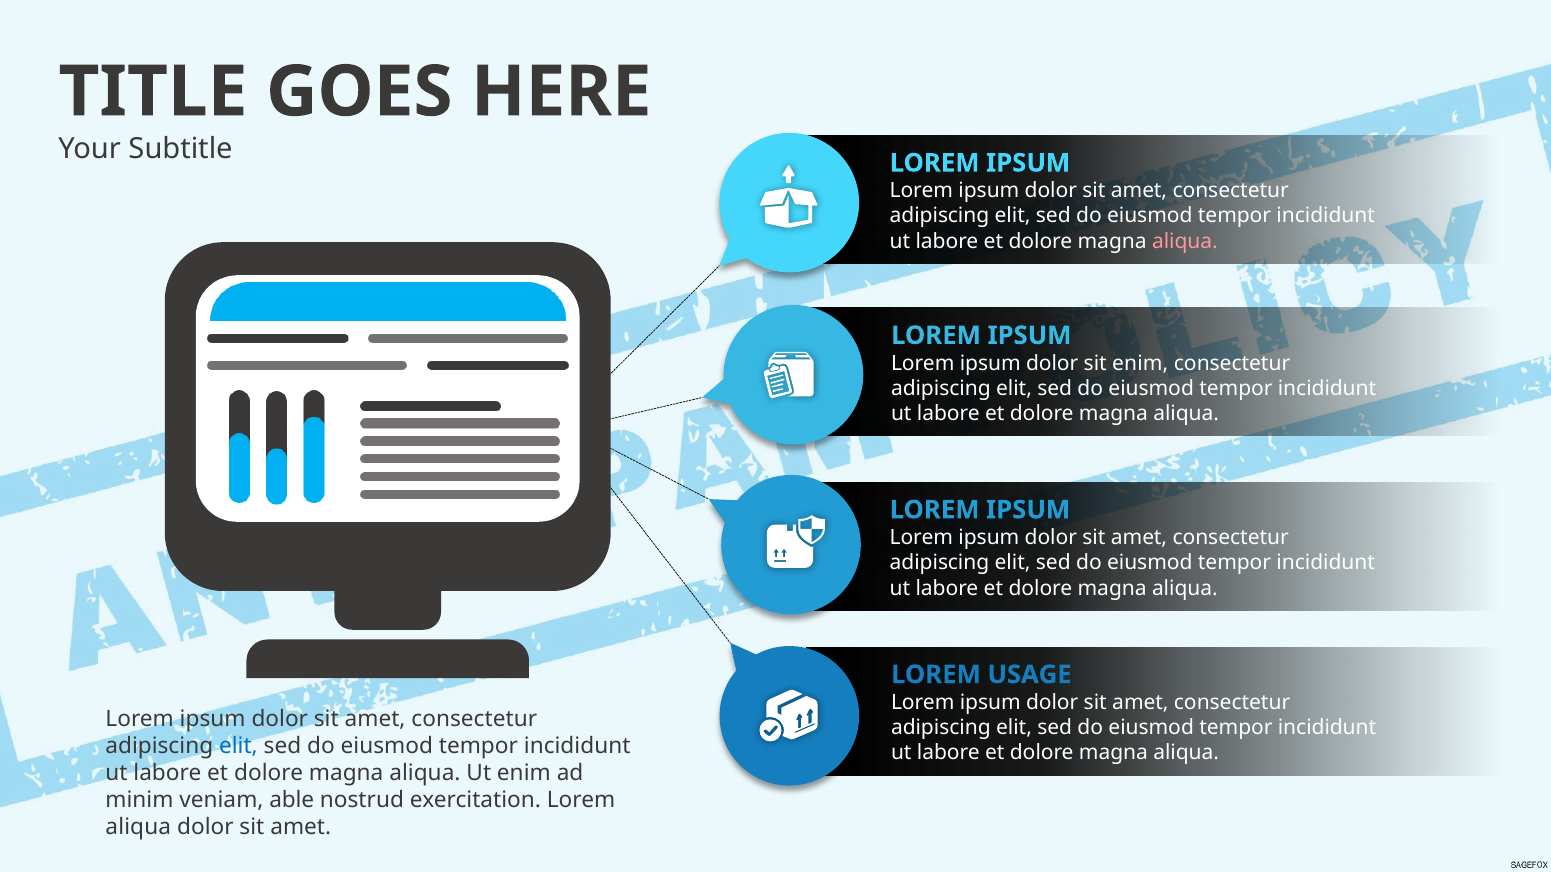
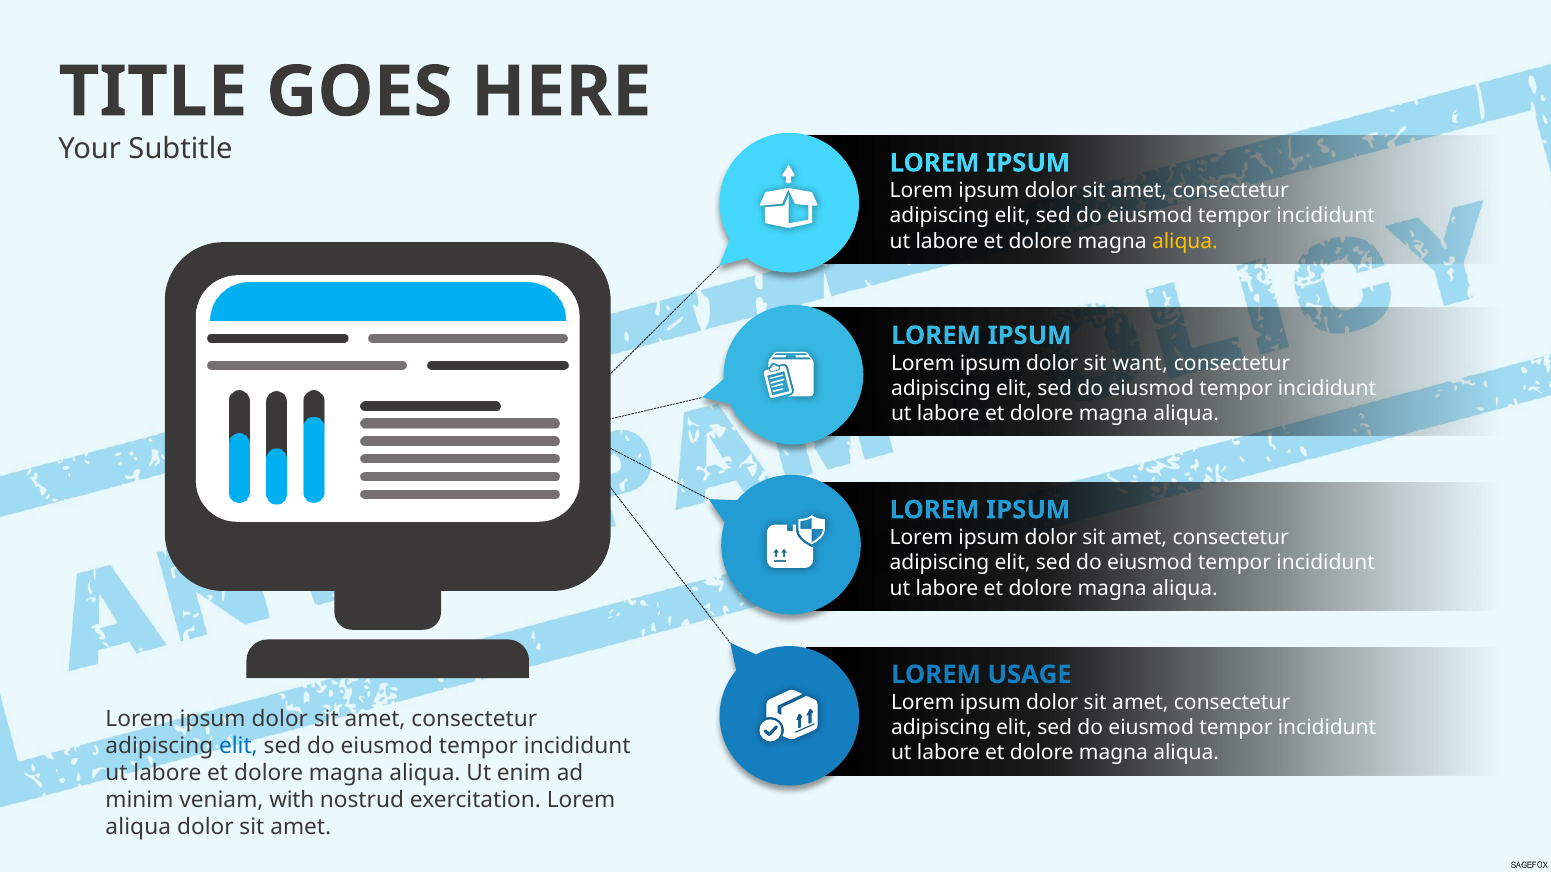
aliqua colour: pink -> yellow (1185, 241)
sit enim: enim -> want (1140, 363)
able: able -> with (292, 800)
